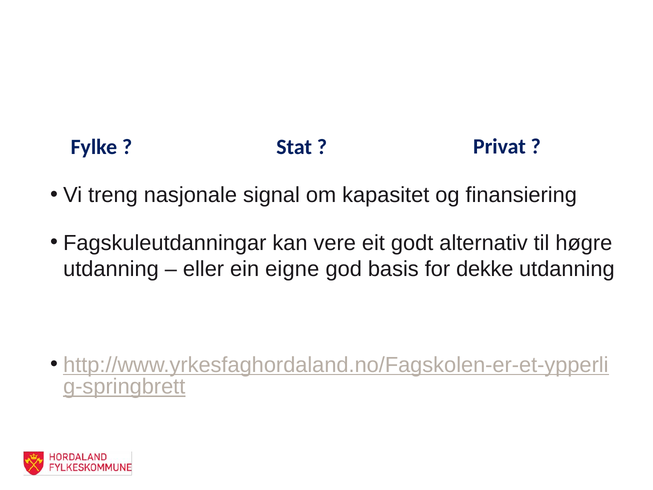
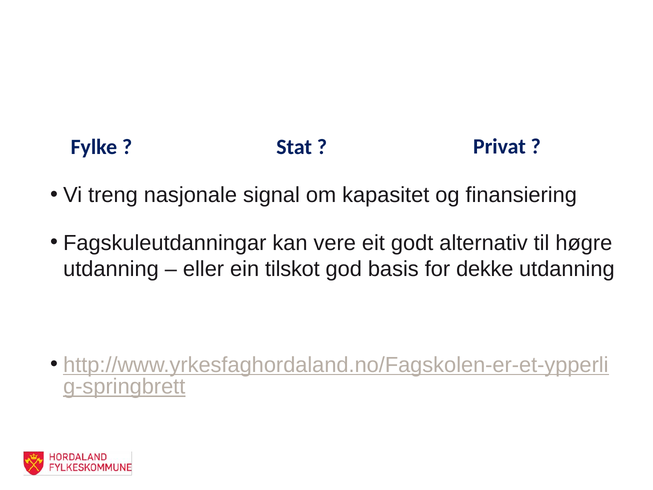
eigne: eigne -> tilskot (292, 269)
